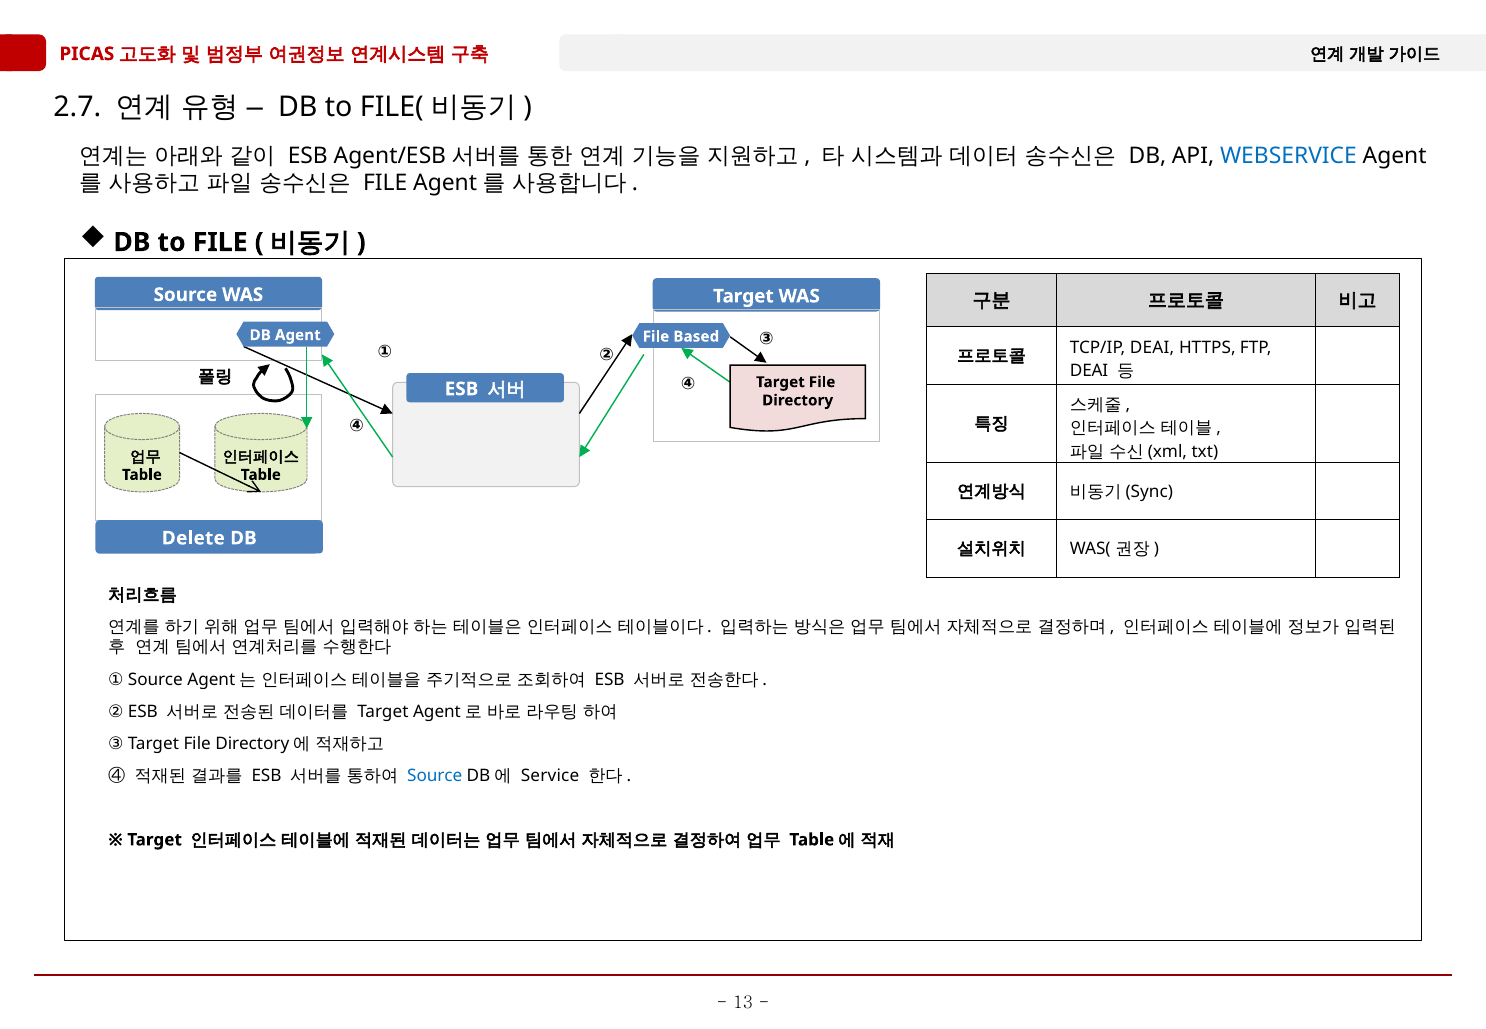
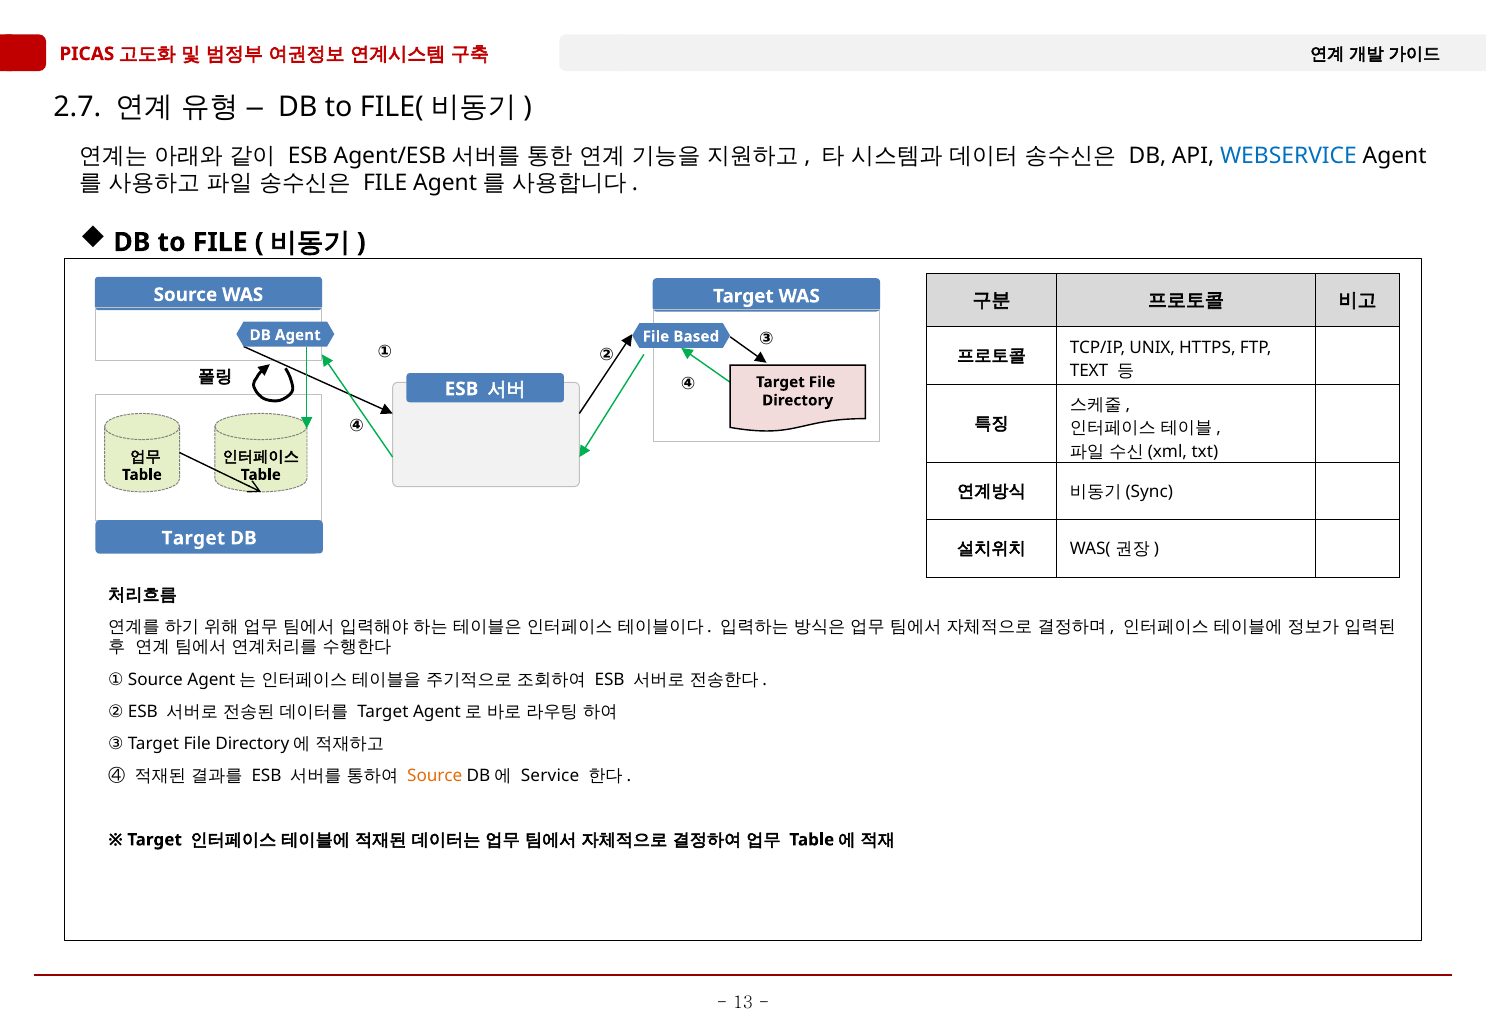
TCP/IP DEAI: DEAI -> UNIX (1152, 347)
DEAI: DEAI -> TEXT (1089, 371)
Delete: Delete -> Target (193, 538)
Source colour: blue -> orange (435, 775)
